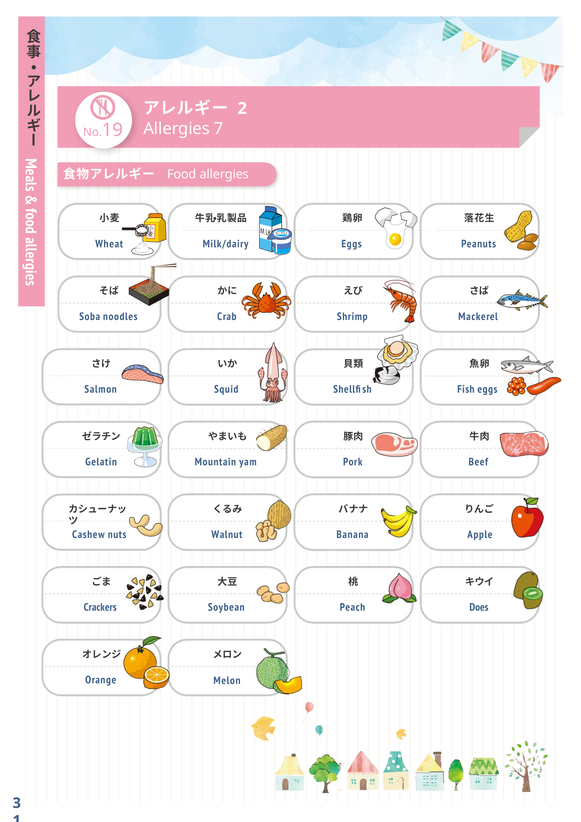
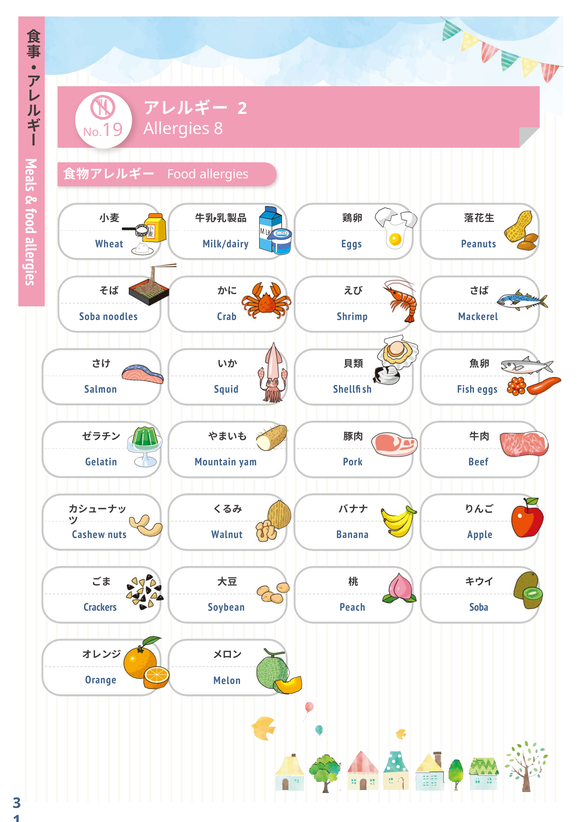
7: 7 -> 8 (219, 129)
Does: Does -> Soba (479, 607)
